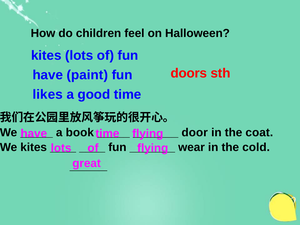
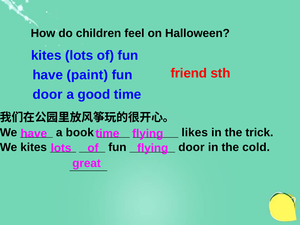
doors: doors -> friend (189, 73)
likes: likes -> door (48, 95)
door: door -> likes (195, 132)
coat: coat -> trick (259, 132)
wear: wear -> door (191, 147)
